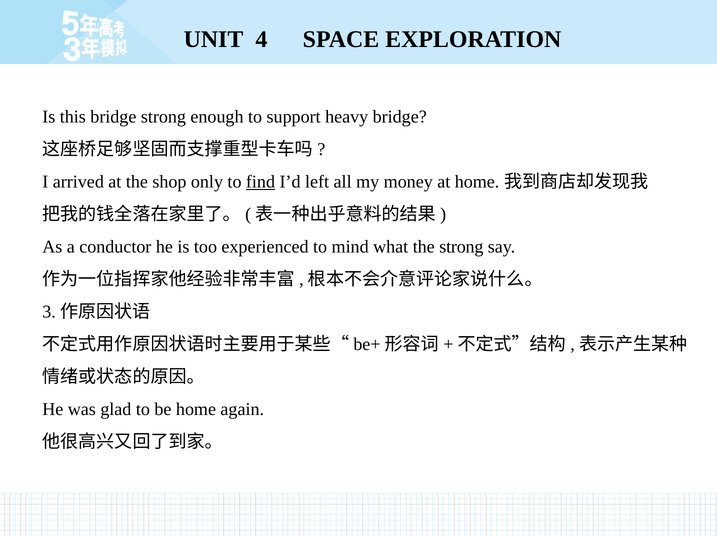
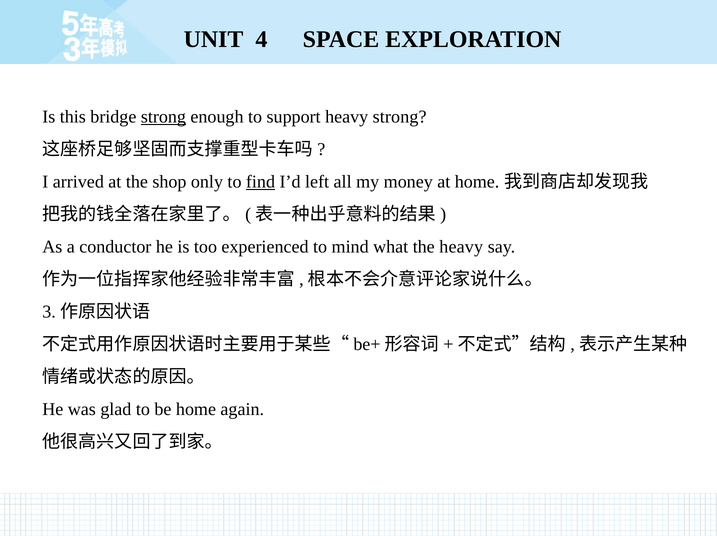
strong underline: none -> present (163, 117)
heavy bridge: bridge -> strong (400, 117)
the strong: strong -> heavy (461, 247)
